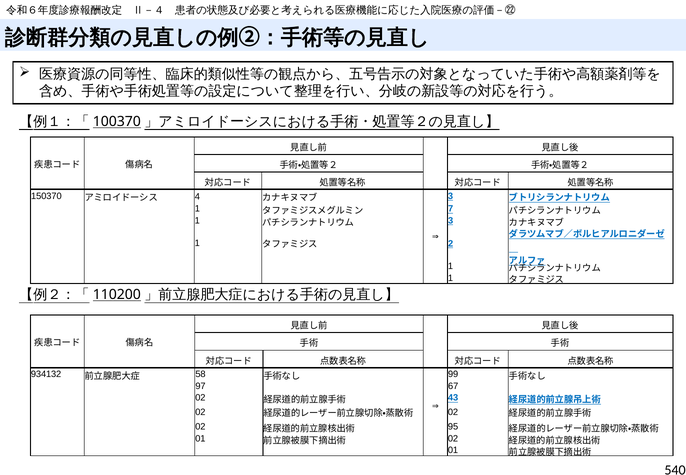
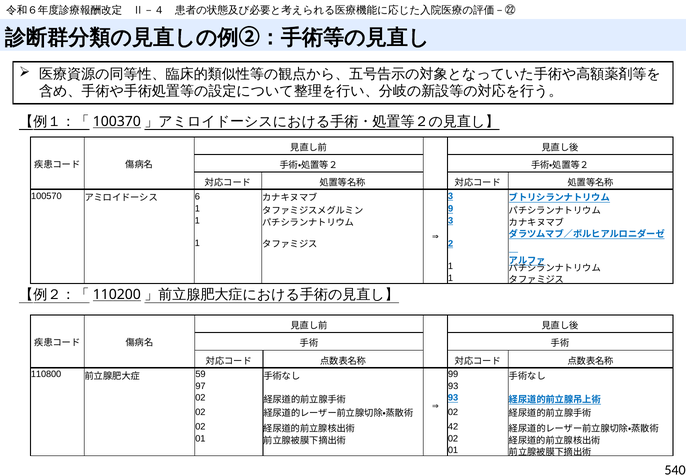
150370: 150370 -> 100570 (46, 196)
4: 4 -> 6 (197, 196)
7: 7 -> 9 (451, 209)
934132: 934132 -> 110800 (46, 374)
58: 58 -> 59 (201, 374)
97 67: 67 -> 93 (453, 386)
43: 43 -> 93 (453, 398)
95: 95 -> 42 (453, 427)
